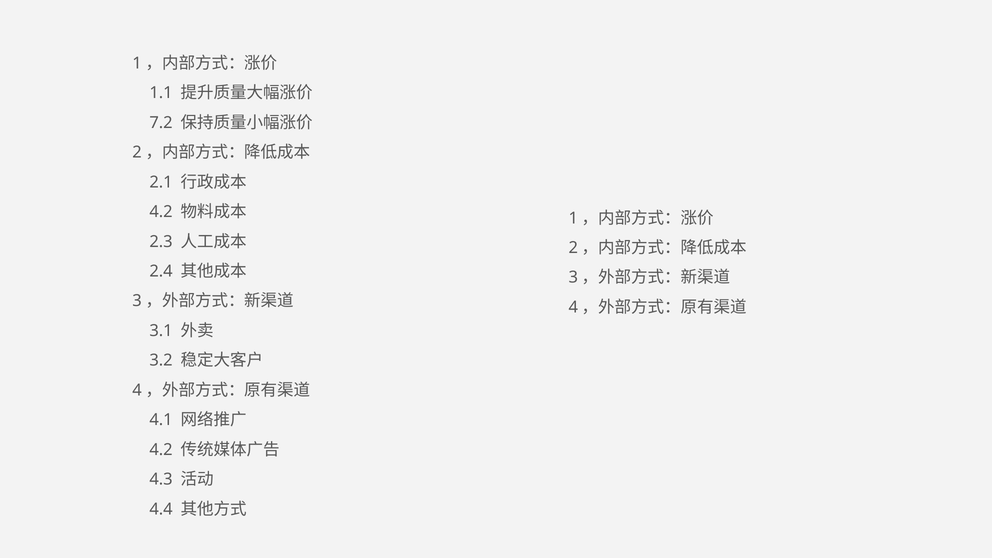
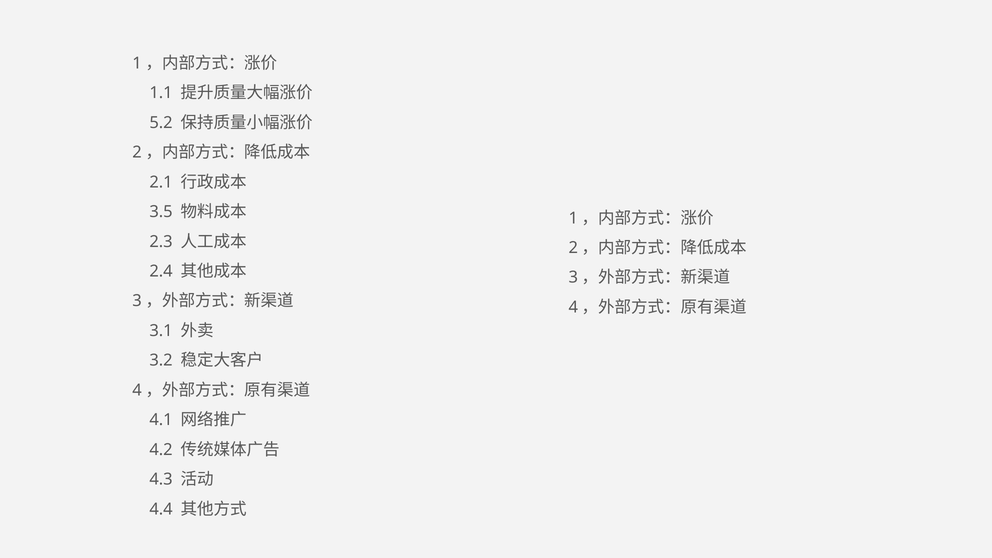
7.2: 7.2 -> 5.2 (161, 123)
4.2: 4.2 -> 3.5 (161, 212)
